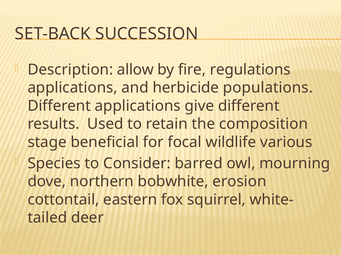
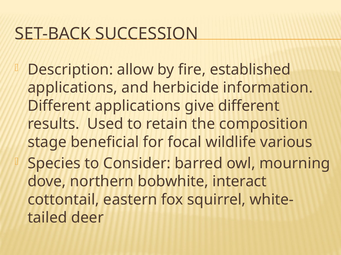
regulations: regulations -> established (250, 70)
populations: populations -> information (268, 88)
erosion: erosion -> interact (240, 182)
